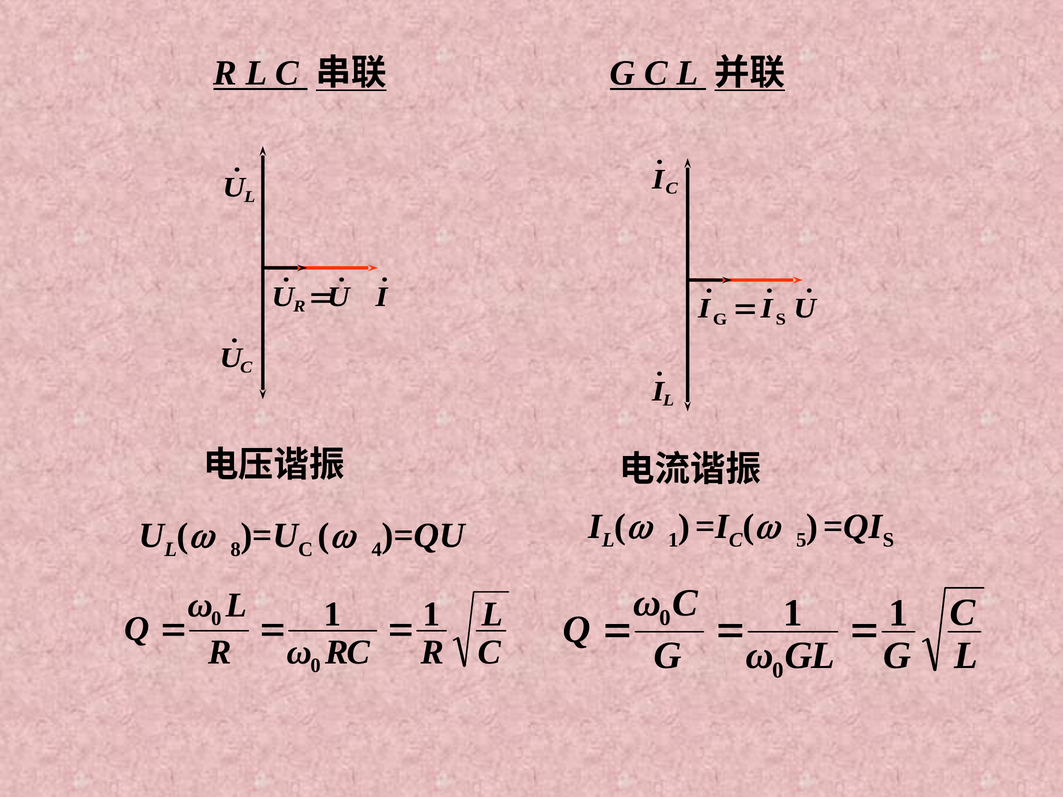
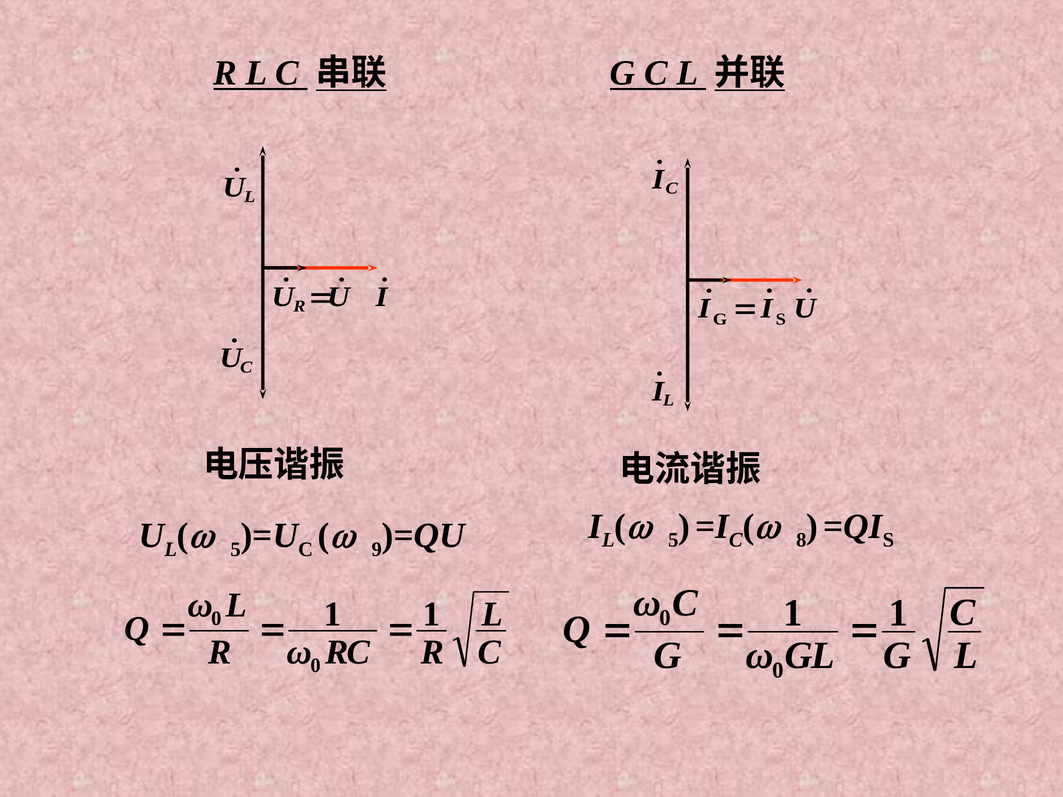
1: 1 -> 5 (673, 540)
5: 5 -> 8 (801, 540)
8: 8 -> 5 (236, 550)
4: 4 -> 9 (377, 550)
